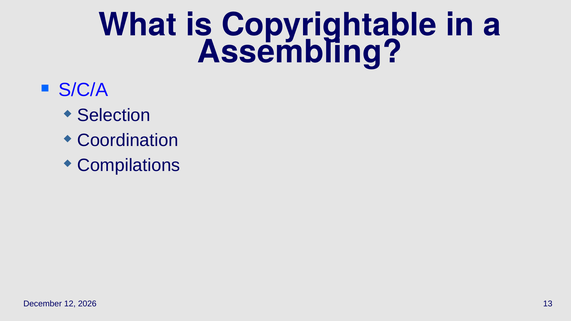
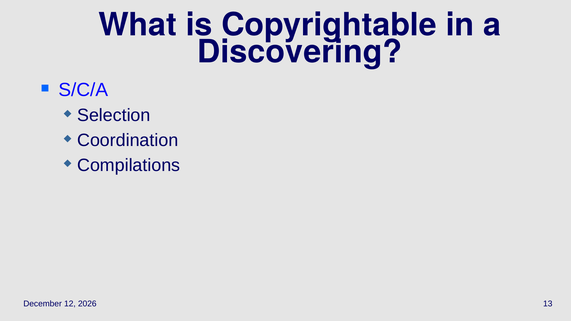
Assembling: Assembling -> Discovering (300, 52)
